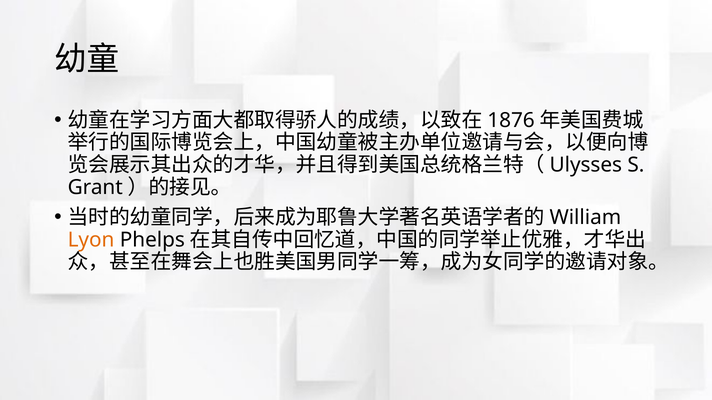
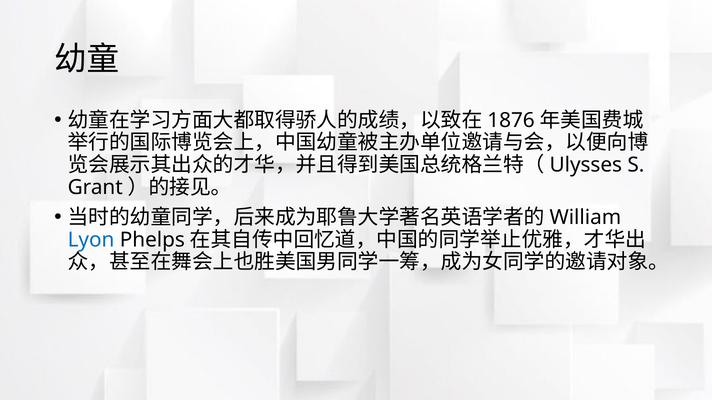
Lyon colour: orange -> blue (91, 240)
